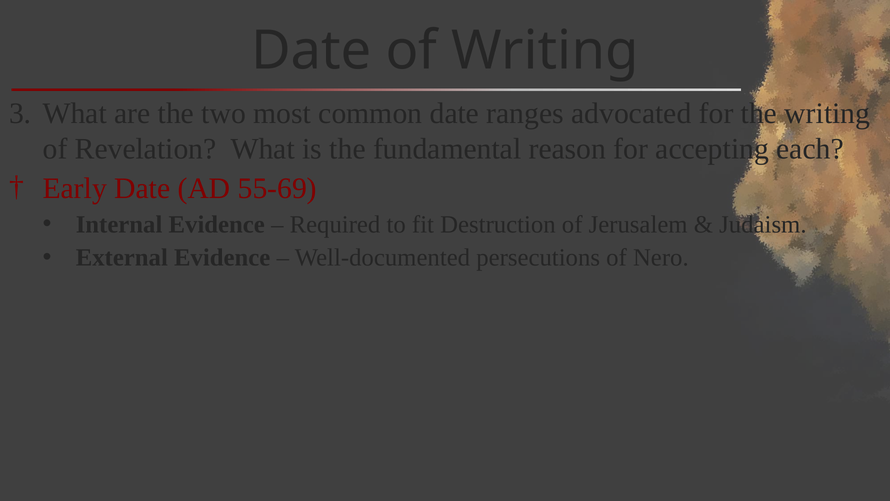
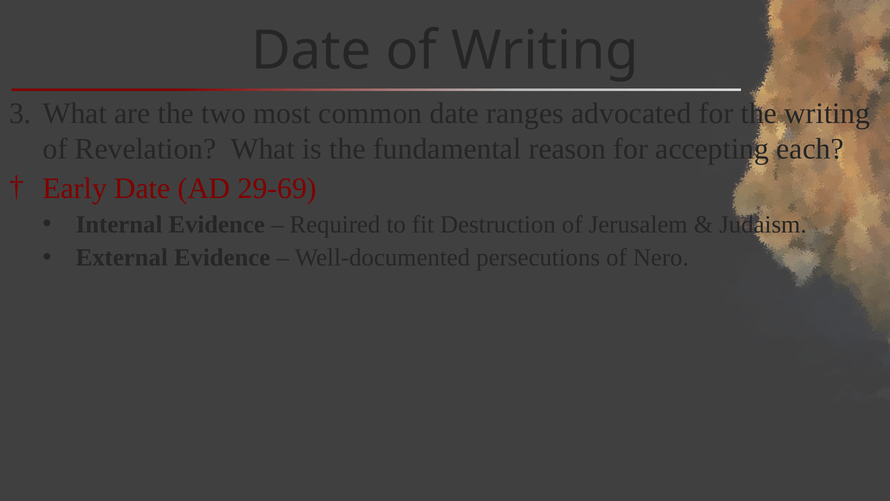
55-69: 55-69 -> 29-69 (277, 188)
